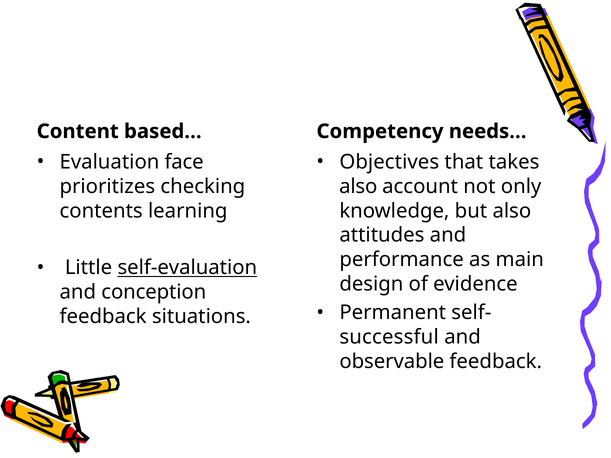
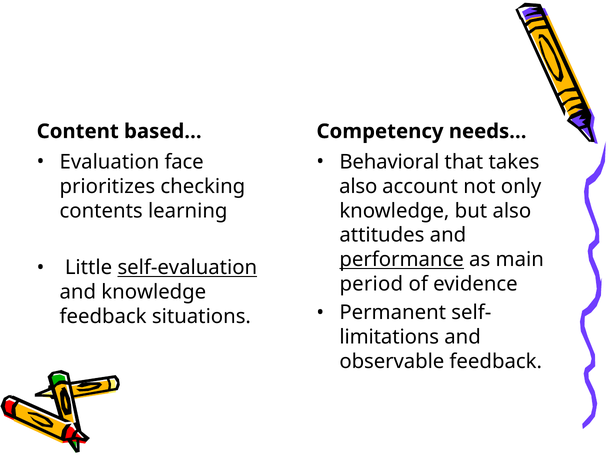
Objectives: Objectives -> Behavioral (389, 162)
performance underline: none -> present (402, 260)
design: design -> period (371, 284)
and conception: conception -> knowledge (154, 292)
successful: successful -> limitations (389, 337)
